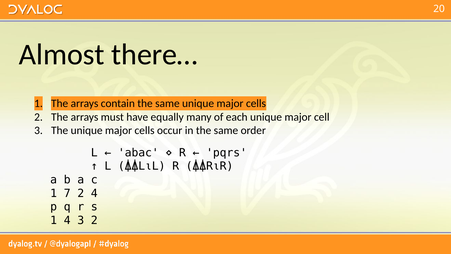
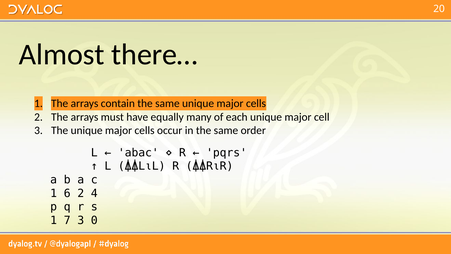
7: 7 -> 6 (67, 193)
1 4: 4 -> 7 (67, 220)
3 2: 2 -> 0 (94, 220)
